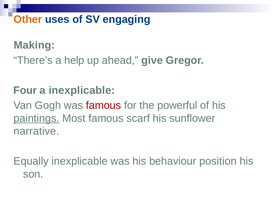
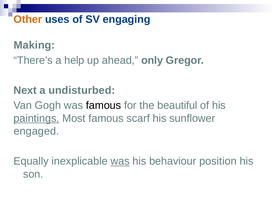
give: give -> only (152, 60)
Four: Four -> Next (25, 90)
a inexplicable: inexplicable -> undisturbed (82, 90)
famous colour: red -> black (104, 105)
powerful: powerful -> beautiful (177, 105)
narrative: narrative -> engaged (36, 131)
was underline: none -> present (120, 161)
